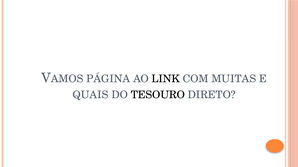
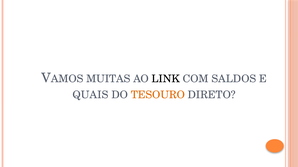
PÁGINA: PÁGINA -> MUITAS (108, 79)
MUITAS: MUITAS -> SALDOS (234, 79)
TESOURO colour: black -> orange (158, 95)
